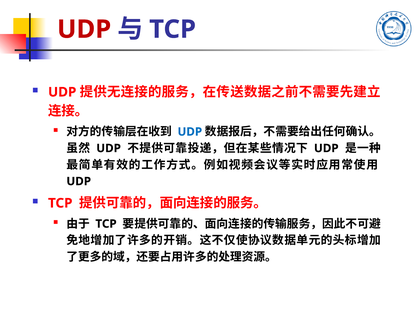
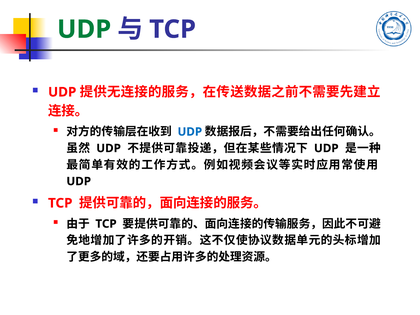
UDP colour: red -> green (84, 29)
